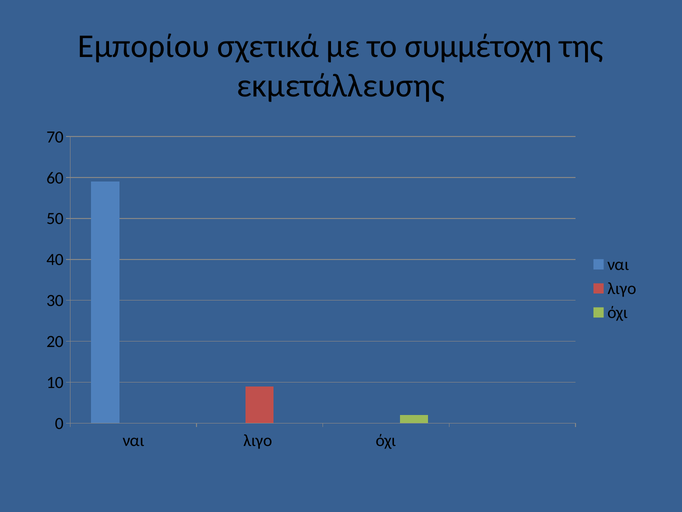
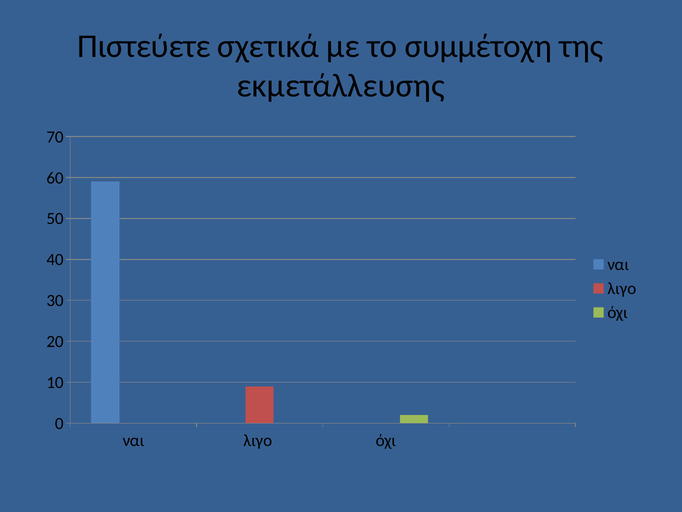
Εμπορίου: Εμπορίου -> Πιστεύετε (144, 46)
